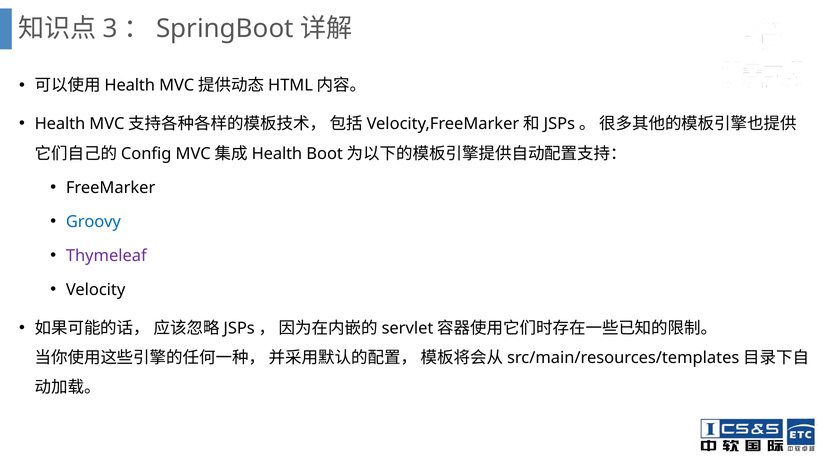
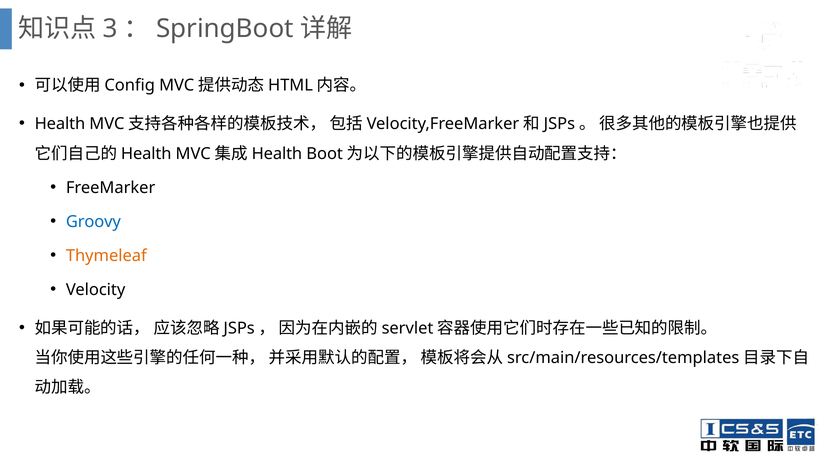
Health: Health -> Config (130, 86)
Config: Config -> Health (146, 154)
Thymeleaf colour: purple -> orange (106, 256)
